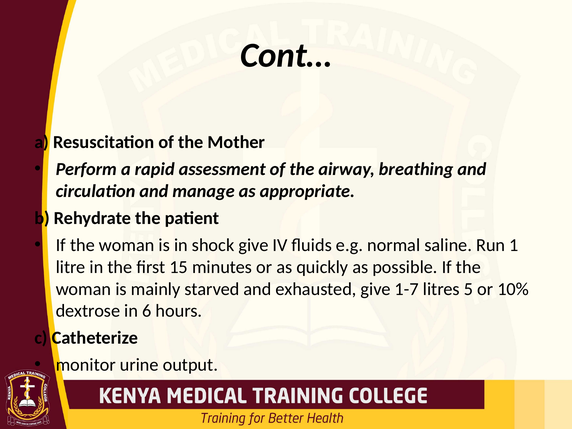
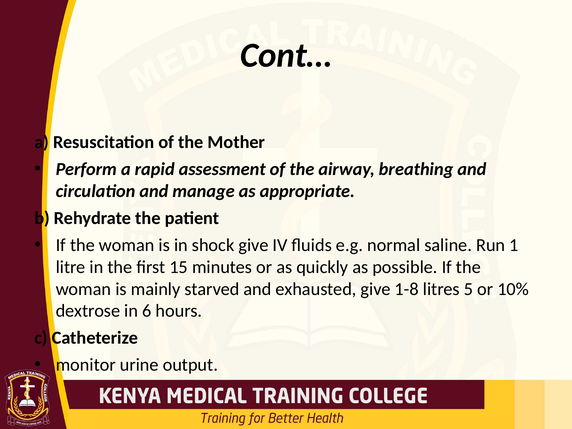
1-7: 1-7 -> 1-8 (407, 289)
